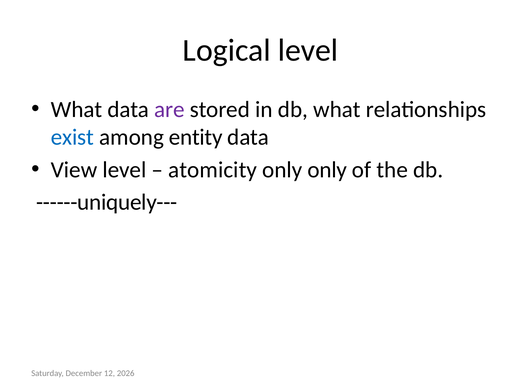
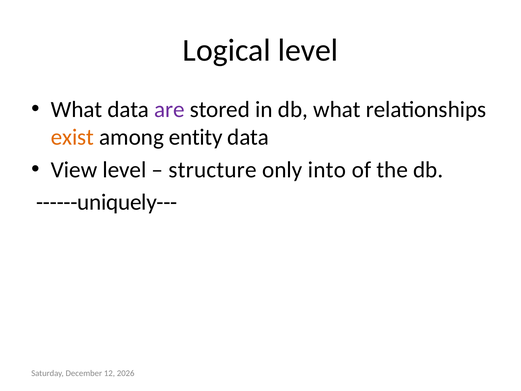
exist colour: blue -> orange (72, 137)
atomicity: atomicity -> structure (213, 170)
only only: only -> into (327, 170)
